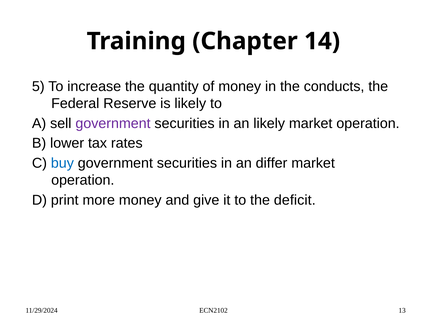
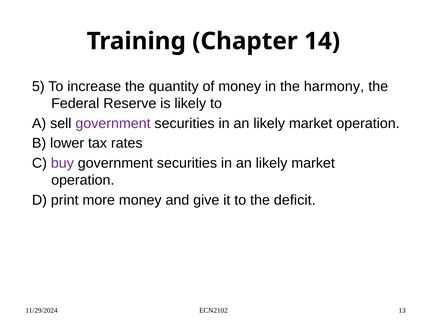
conducts: conducts -> harmony (334, 86)
buy colour: blue -> purple (62, 163)
differ: differ -> likely (272, 163)
